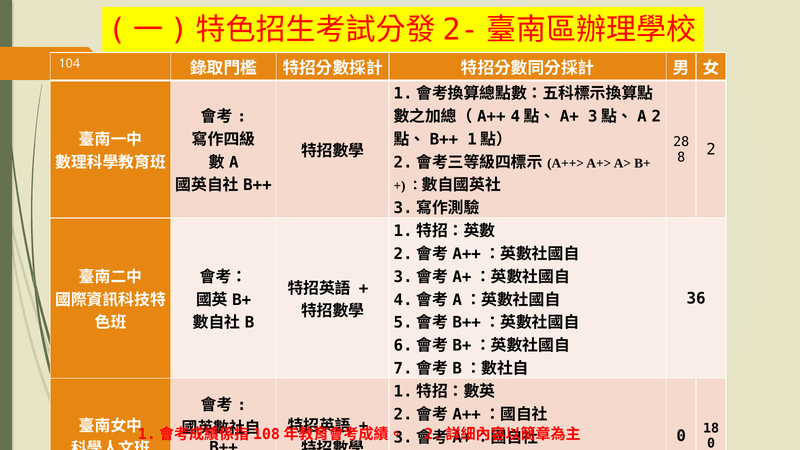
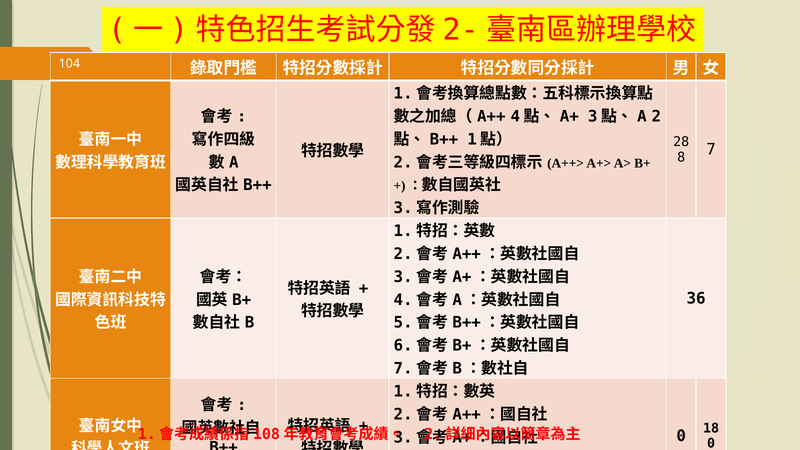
2: 2 -> 7 (711, 149)
